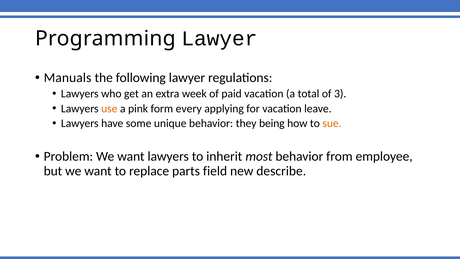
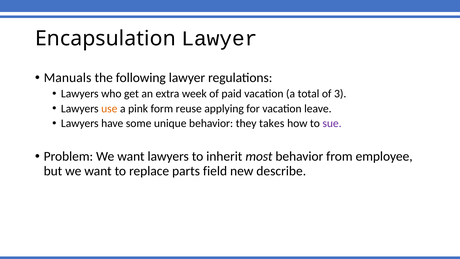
Programming: Programming -> Encapsulation (105, 39)
every: every -> reuse (189, 108)
being: being -> takes (272, 123)
sue colour: orange -> purple (332, 123)
